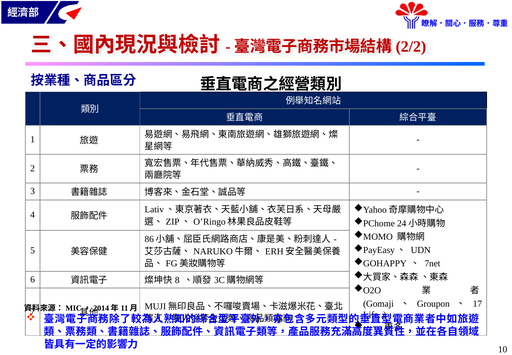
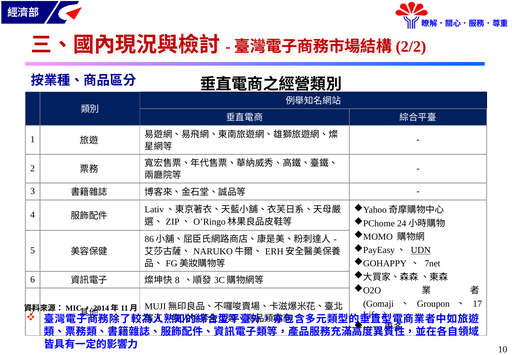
UDN underline: none -> present (421, 250)
